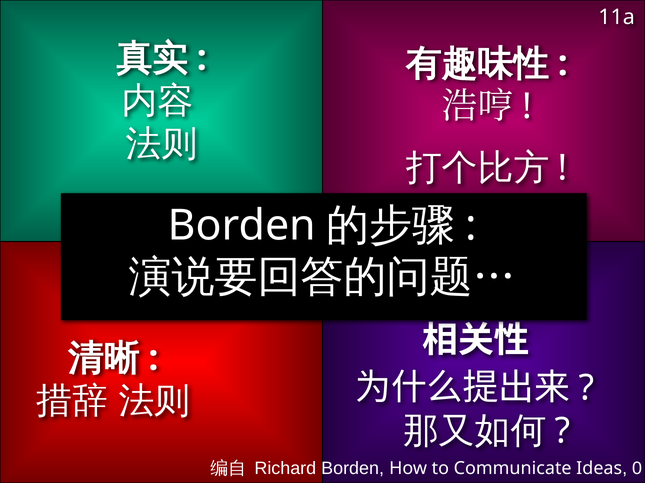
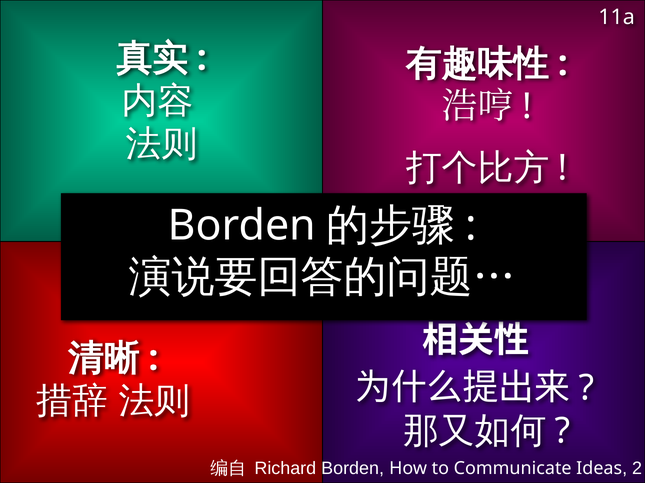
0: 0 -> 2 (637, 469)
